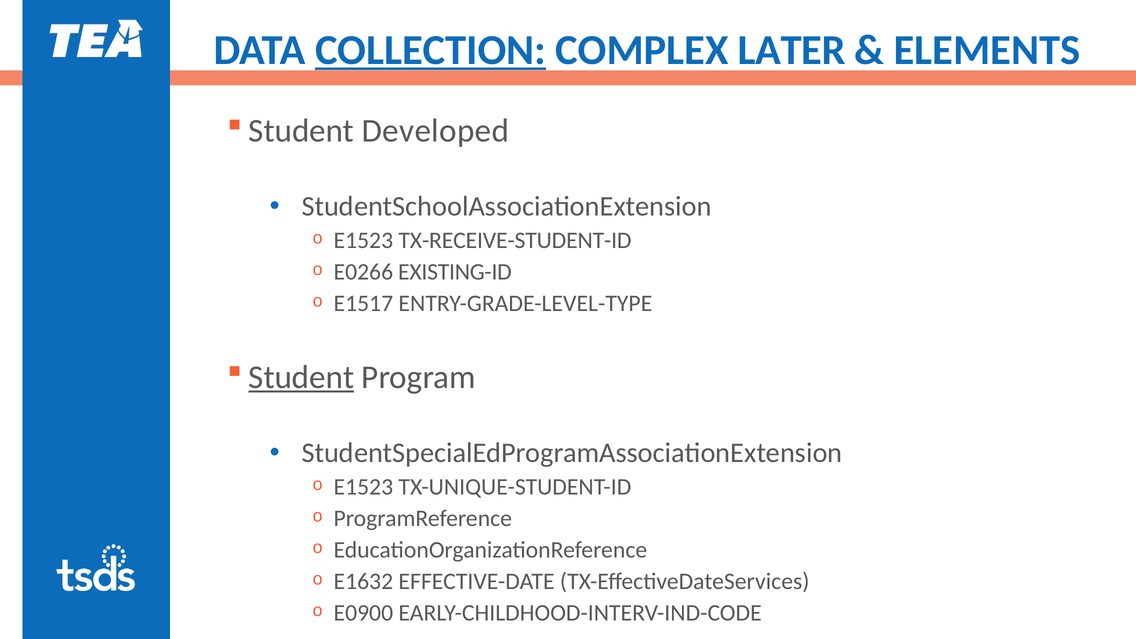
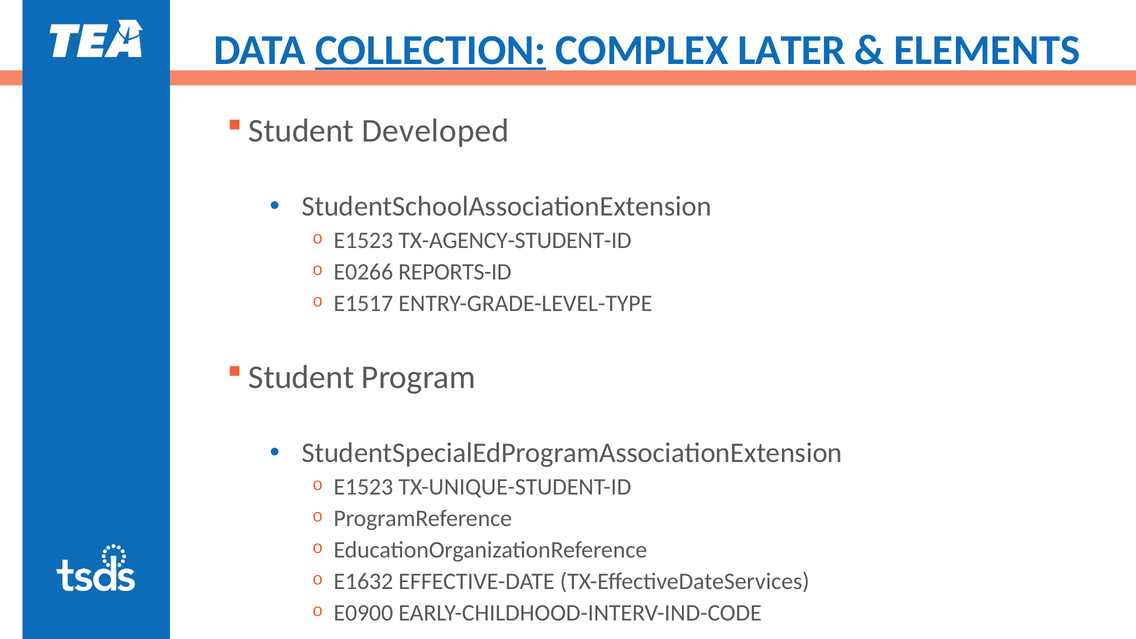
TX-RECEIVE-STUDENT-ID: TX-RECEIVE-STUDENT-ID -> TX-AGENCY-STUDENT-ID (515, 240)
EXISTING-ID: EXISTING-ID -> REPORTS-ID (455, 272)
Student underline: present -> none (301, 377)
